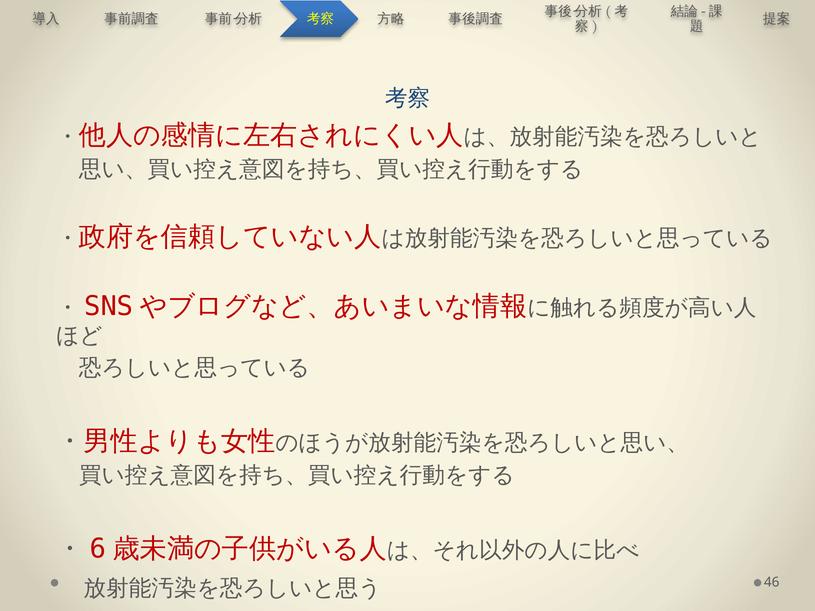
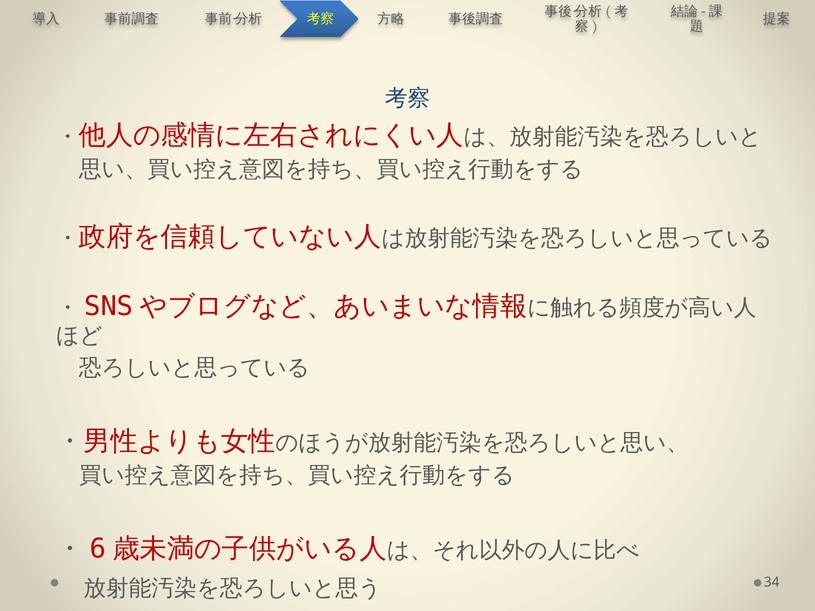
46: 46 -> 34 (772, 583)
